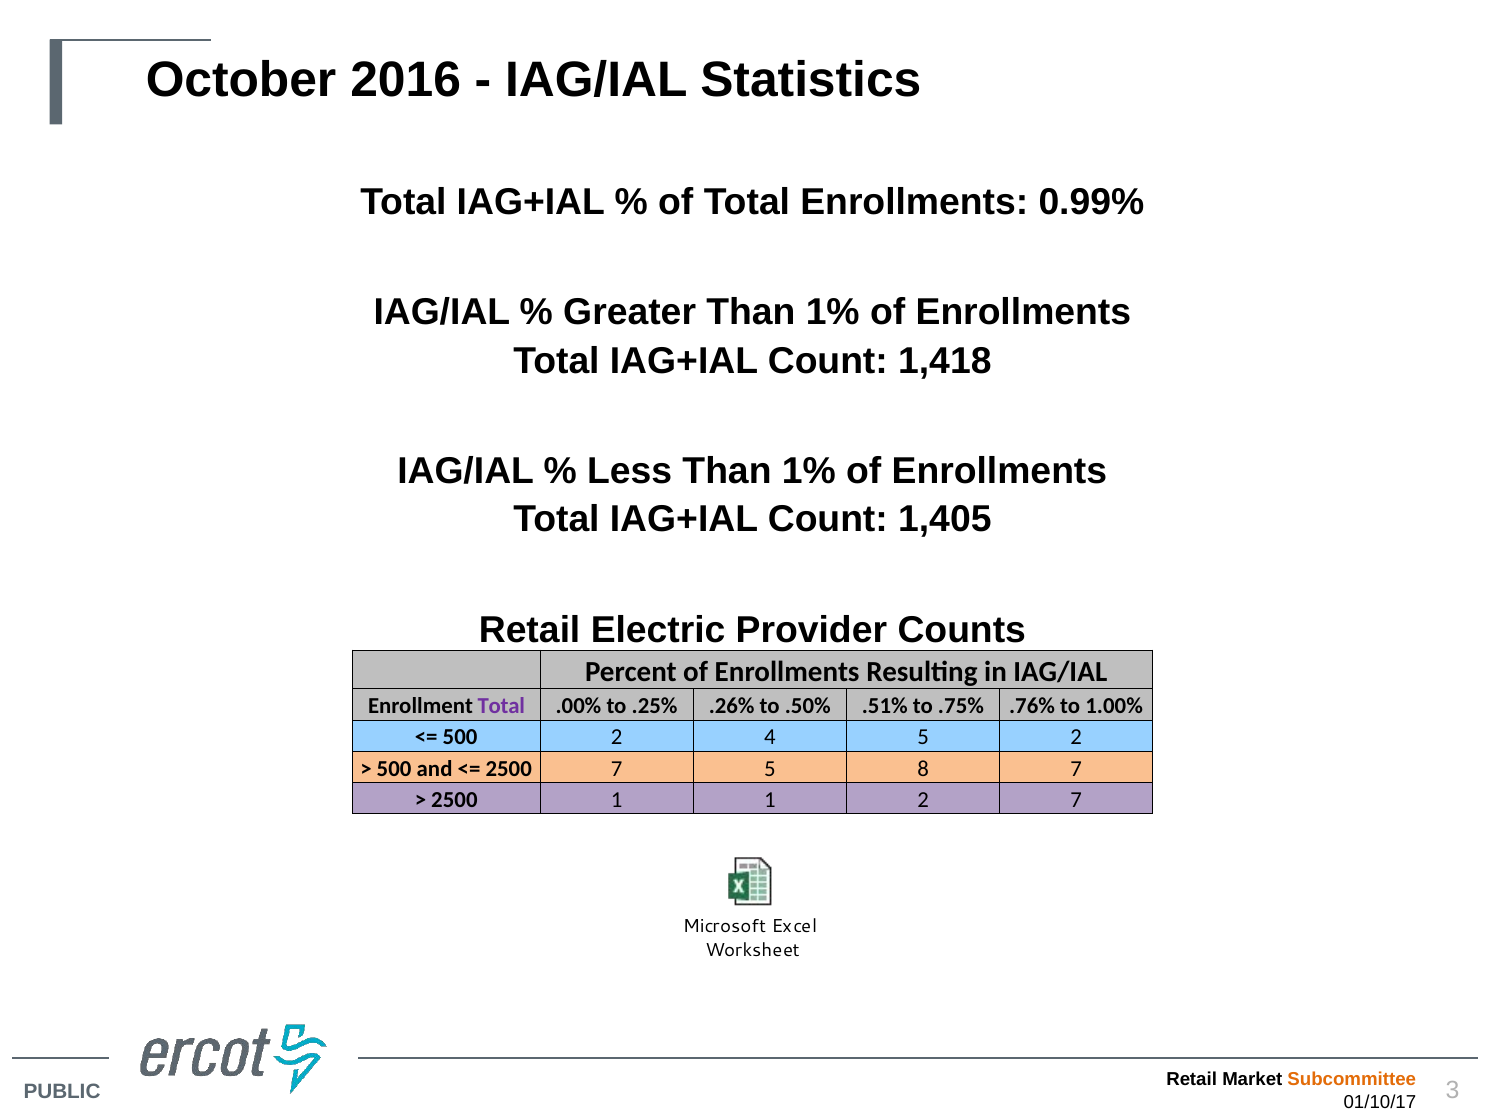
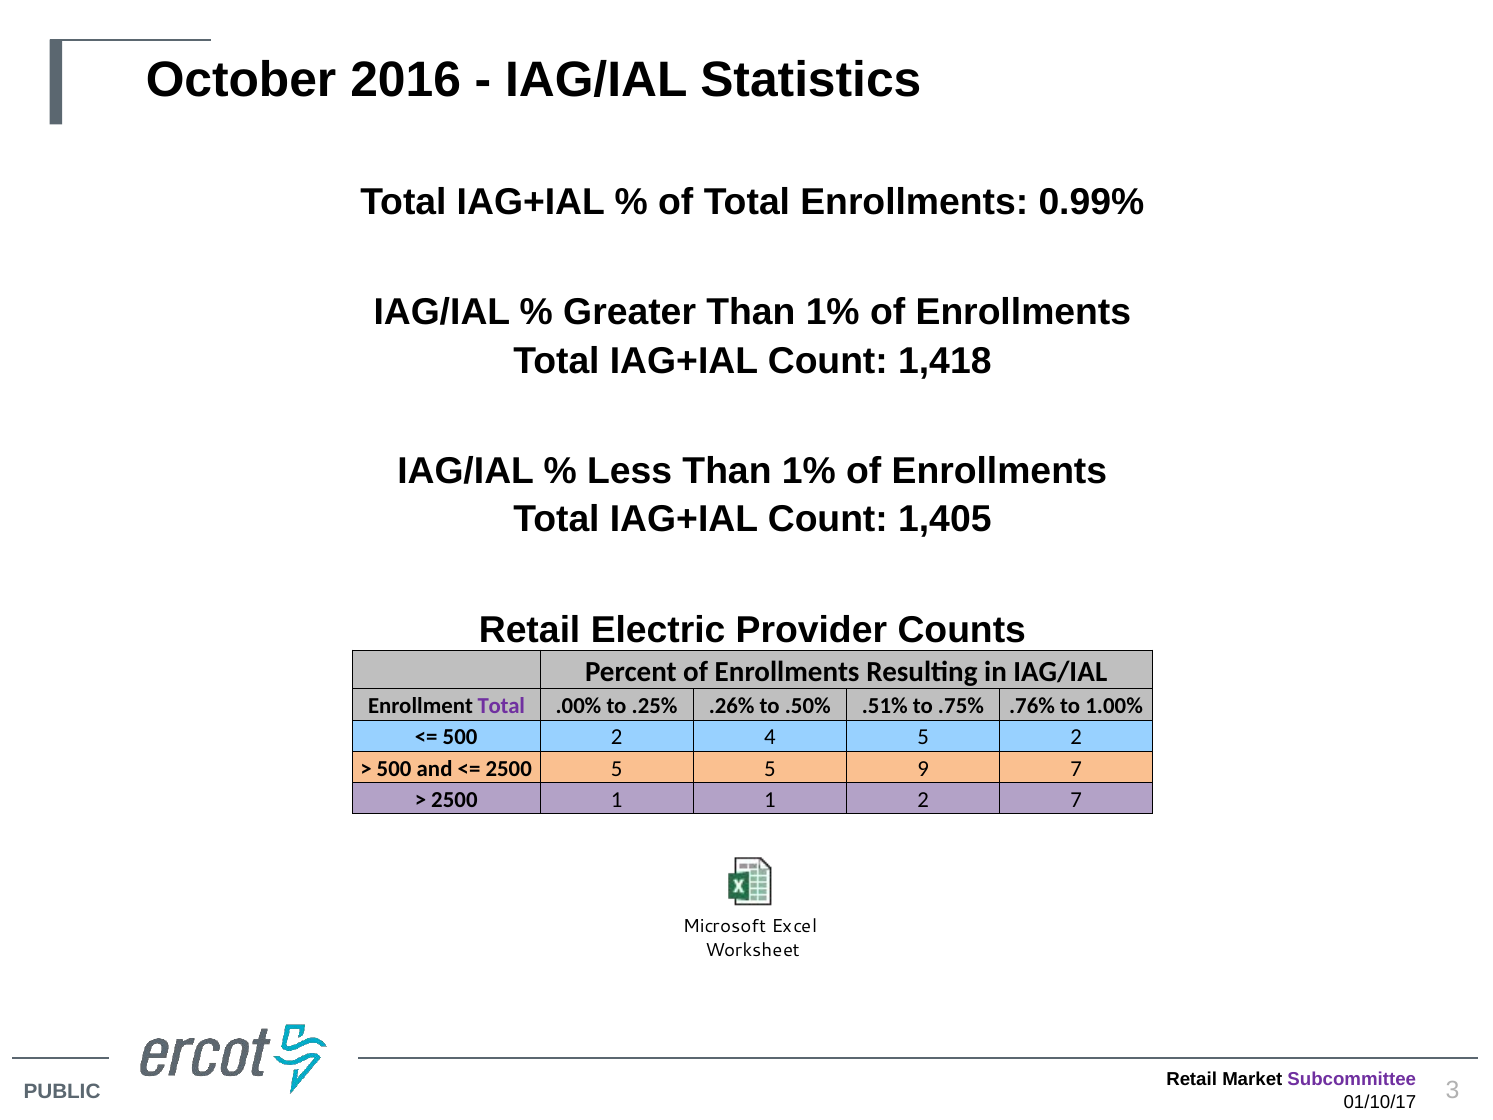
2500 7: 7 -> 5 (617, 768)
8: 8 -> 9 (923, 768)
Subcommittee colour: orange -> purple (1352, 1079)
